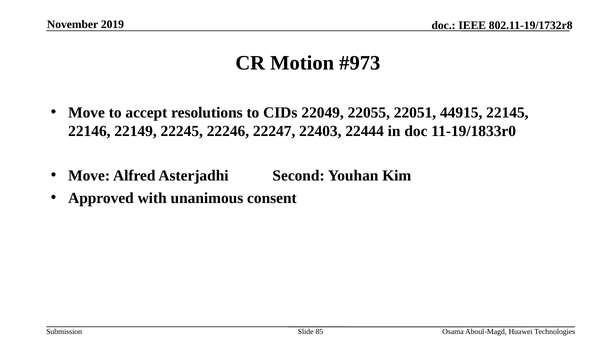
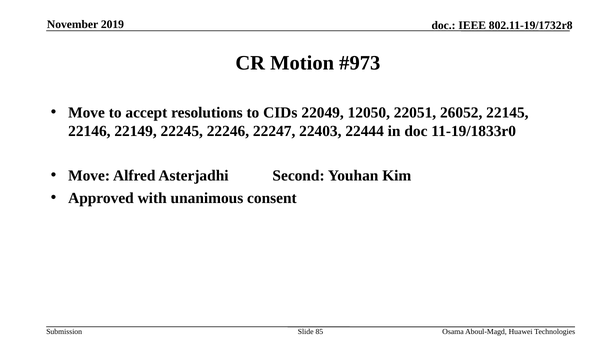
22055: 22055 -> 12050 (369, 113)
44915: 44915 -> 26052 (461, 113)
